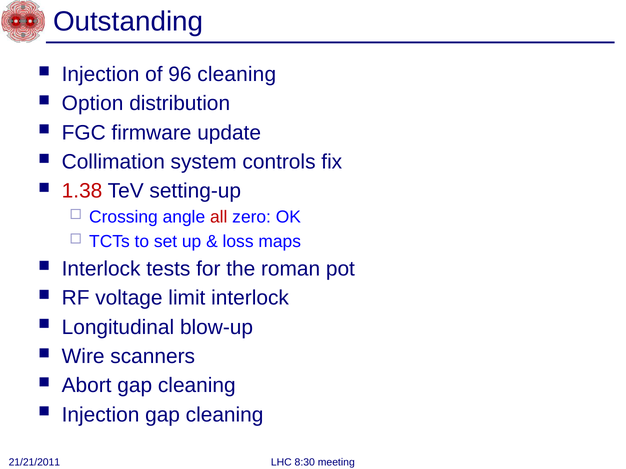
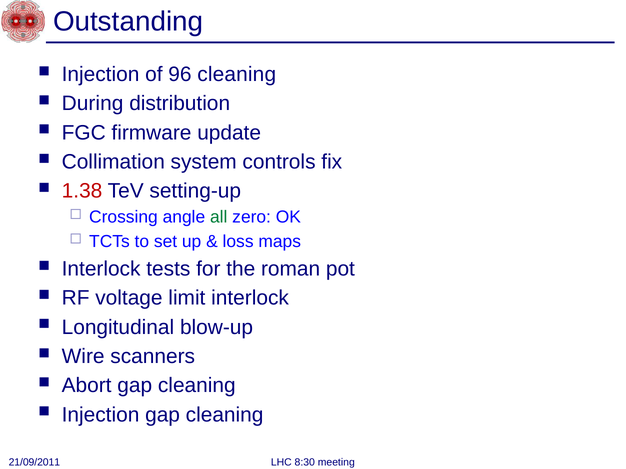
Option: Option -> During (93, 104)
all colour: red -> green (219, 217)
21/21/2011: 21/21/2011 -> 21/09/2011 (34, 463)
